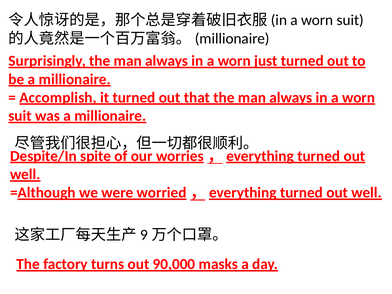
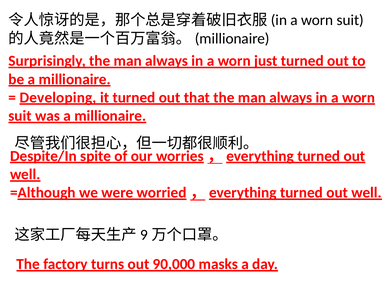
Accomplish: Accomplish -> Developing (58, 98)
